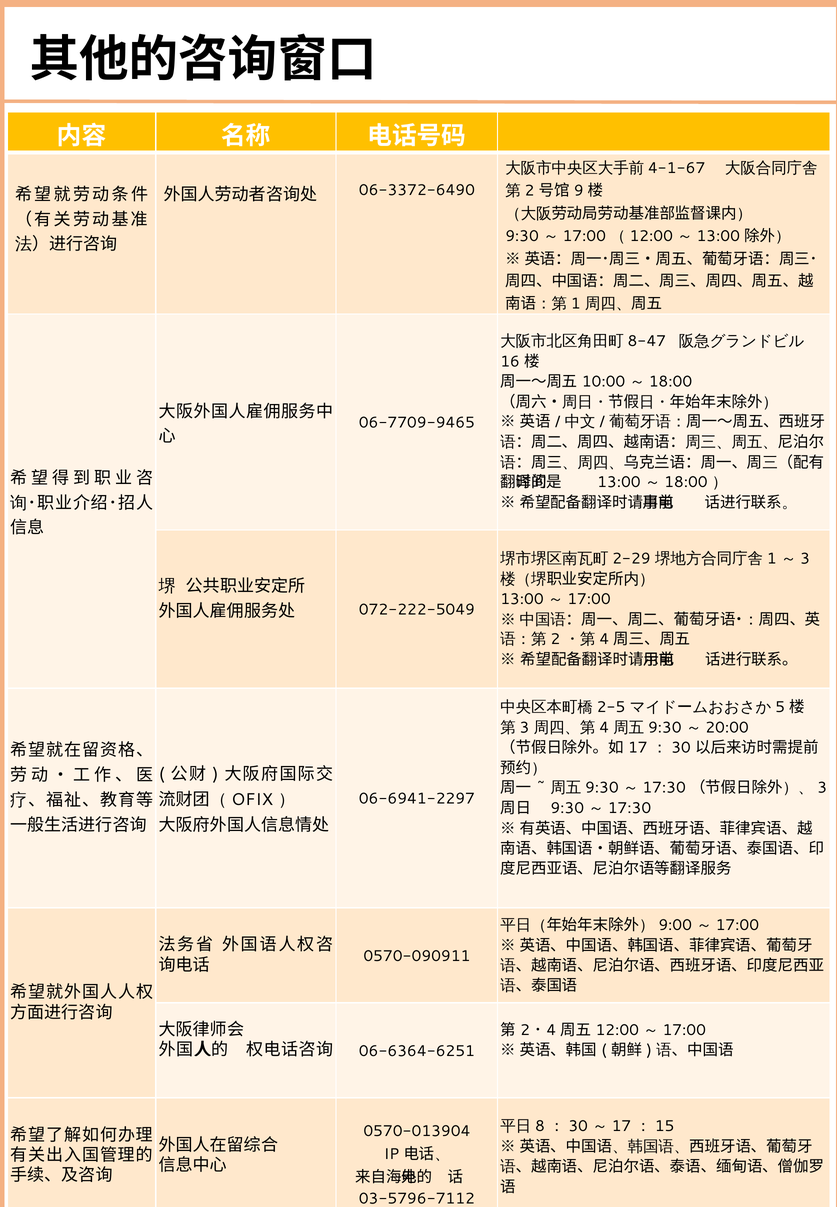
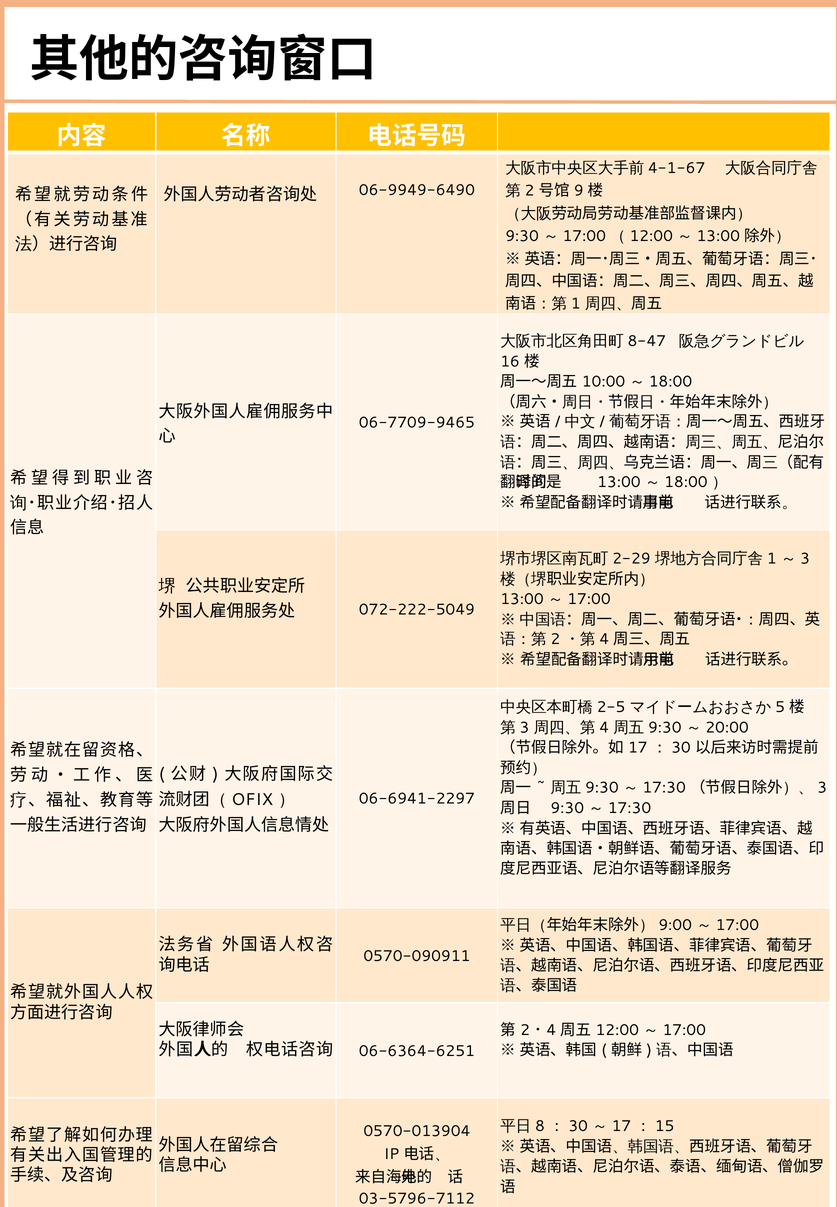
06-3372-6490: 06-3372-6490 -> 06-9949-6490 (417, 190)
